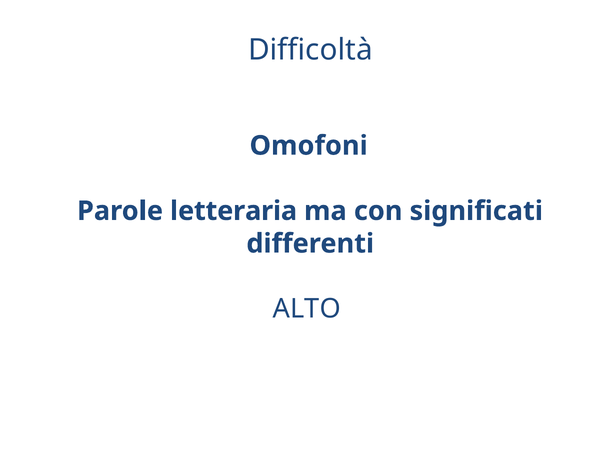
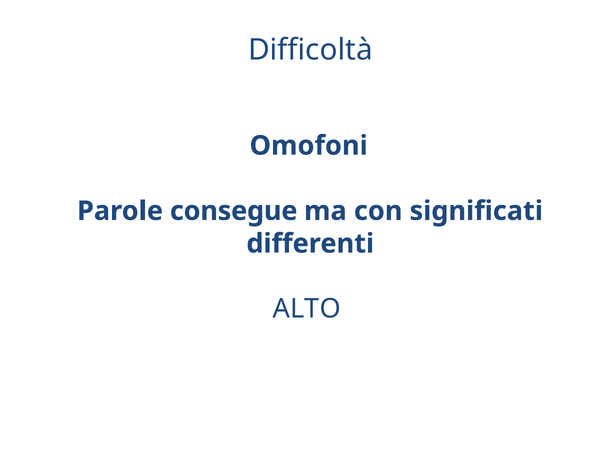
letteraria: letteraria -> consegue (234, 211)
